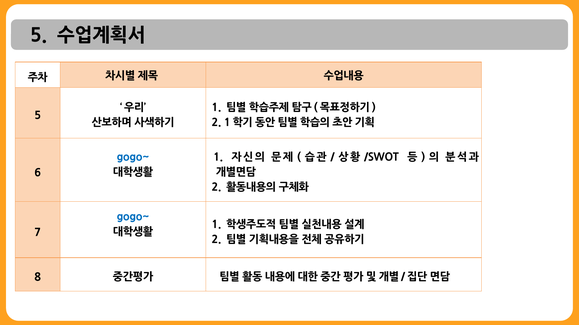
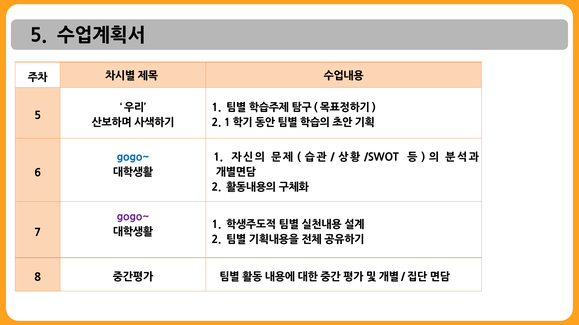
gogo~ colour: blue -> purple (133, 217)
